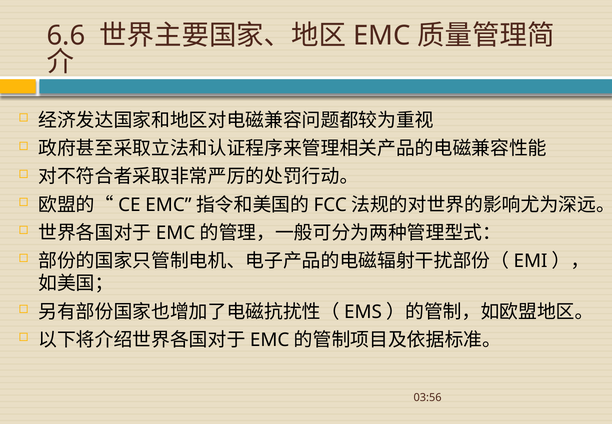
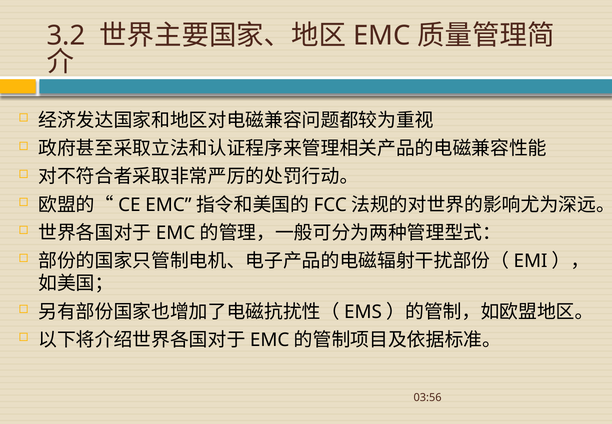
6.6: 6.6 -> 3.2 (66, 36)
